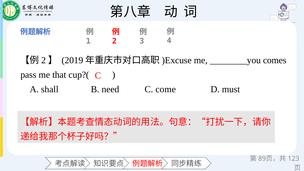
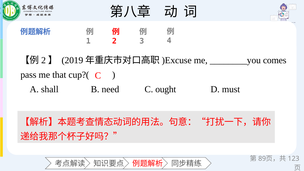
come: come -> ought (166, 89)
